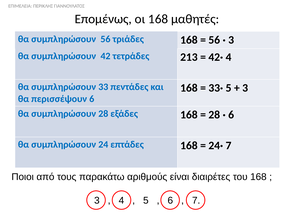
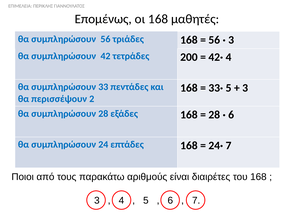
213: 213 -> 200 (189, 57)
περισσέψουν 6: 6 -> 2 (92, 99)
